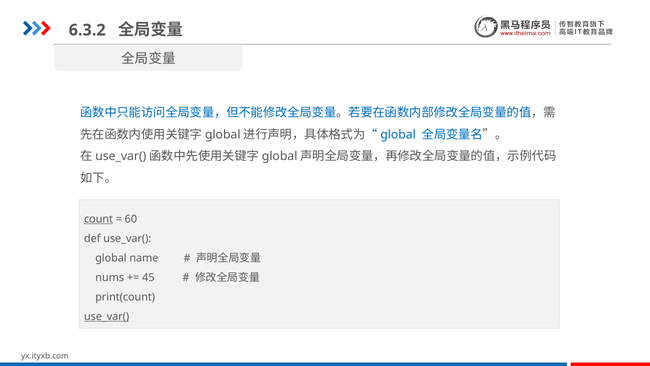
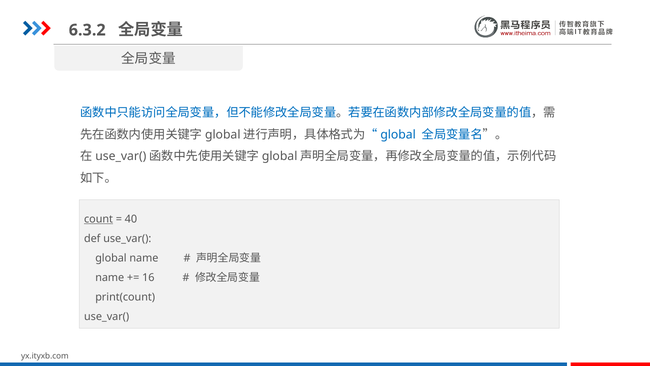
60: 60 -> 40 (131, 219)
nums: nums -> name (110, 277)
45: 45 -> 16 (148, 277)
use_var( underline: present -> none (107, 316)
